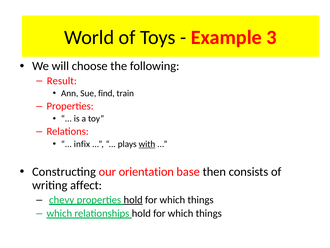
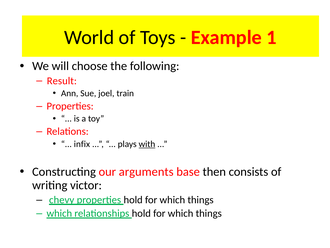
3: 3 -> 1 (272, 37)
find: find -> joel (106, 93)
orientation: orientation -> arguments (146, 171)
affect: affect -> victor (86, 185)
hold underline: present -> none (133, 199)
